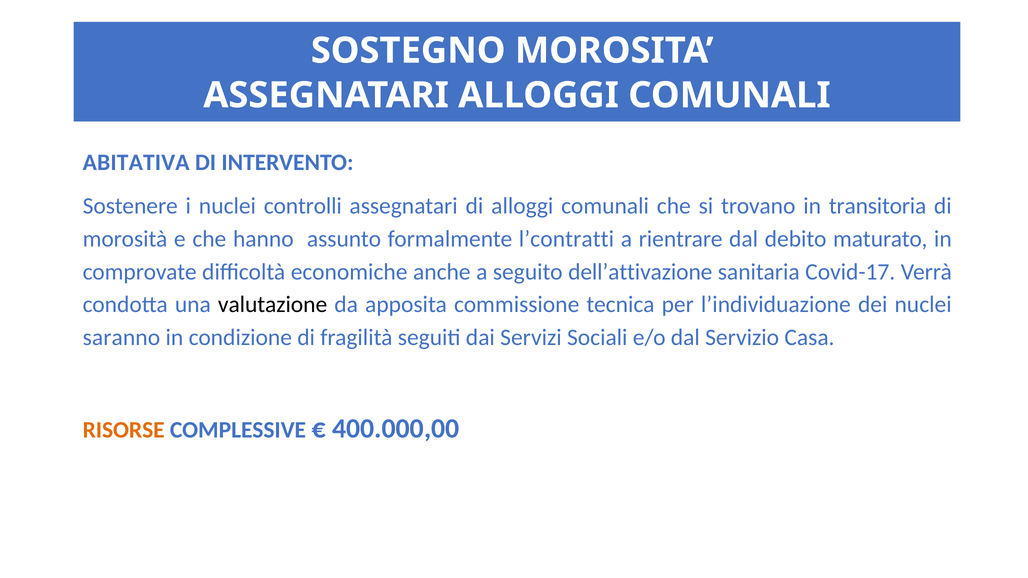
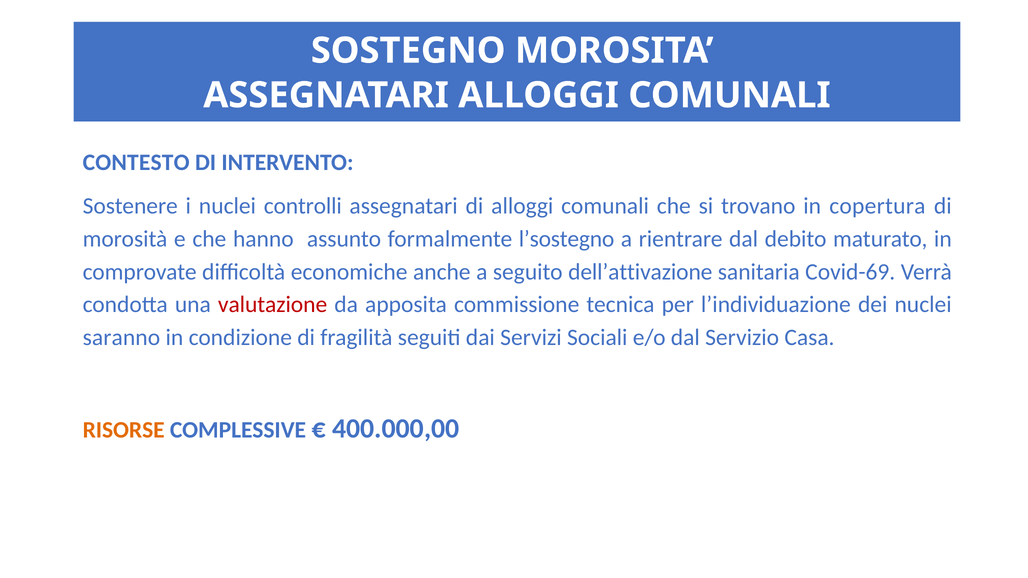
ABITATIVA: ABITATIVA -> CONTESTO (136, 162)
transitoria: transitoria -> copertura (877, 206)
l’contratti: l’contratti -> l’sostegno (567, 239)
Covid-17: Covid-17 -> Covid-69 (850, 272)
valutazione colour: black -> red (273, 305)
